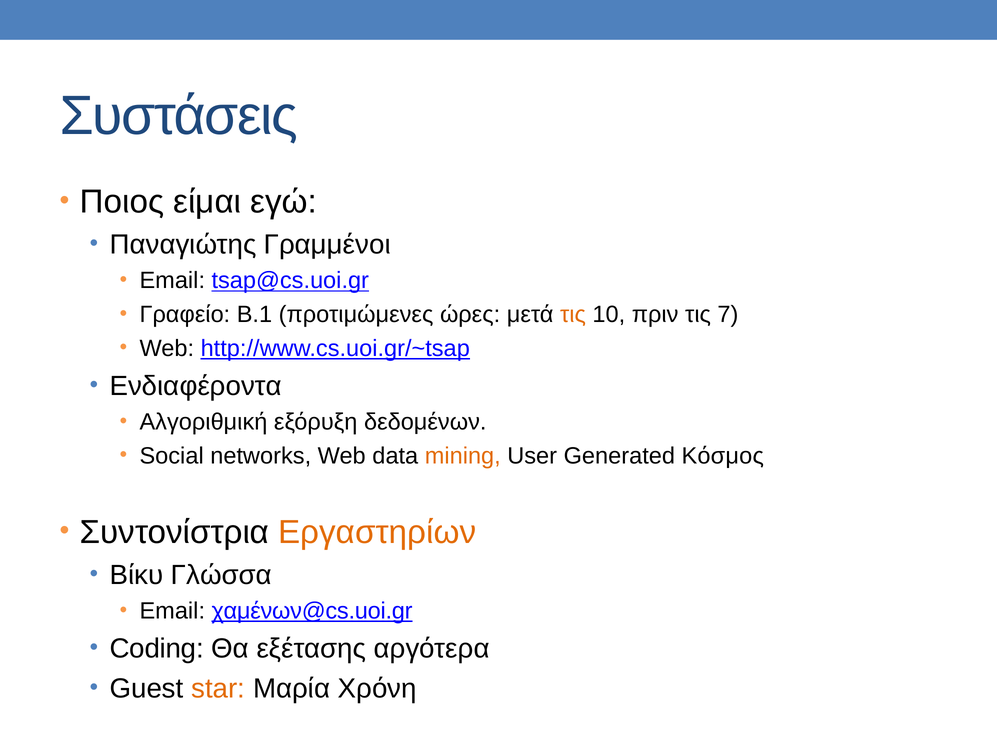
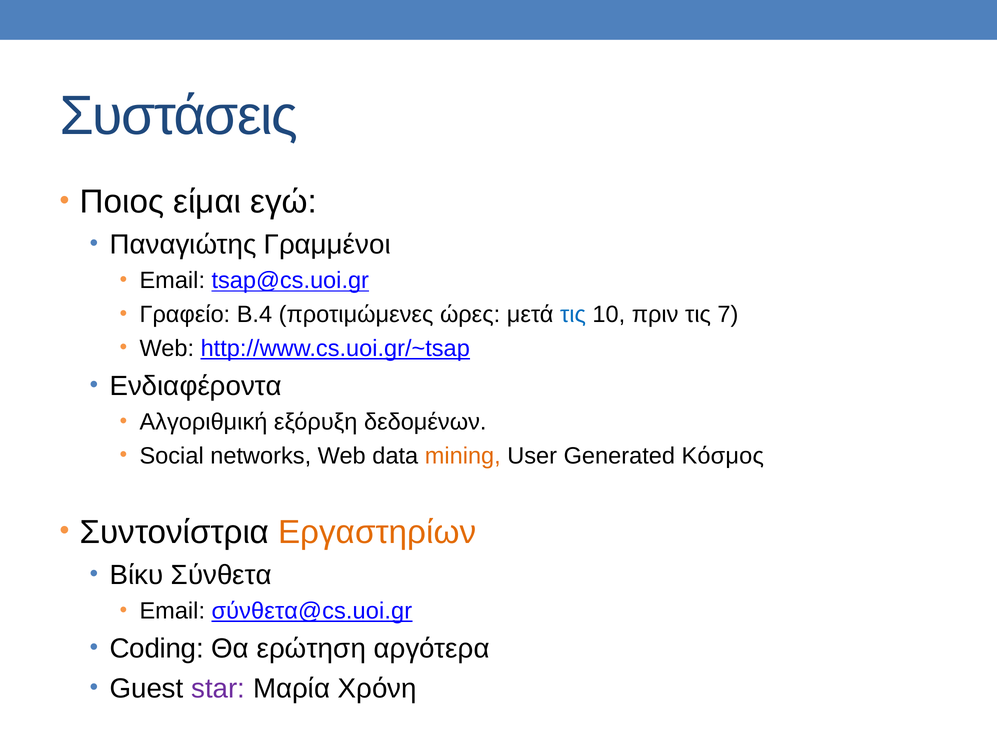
Β.1: Β.1 -> Β.4 (254, 314)
τις colour: orange -> blue (573, 314)
Γλώσσα: Γλώσσα -> Σύνθετα (221, 575)
χαμένων@cs.uoi.gr: χαμένων@cs.uoi.gr -> σύνθετα@cs.uoi.gr (312, 611)
εξέτασης: εξέτασης -> ερώτηση (311, 648)
star colour: orange -> purple (218, 688)
